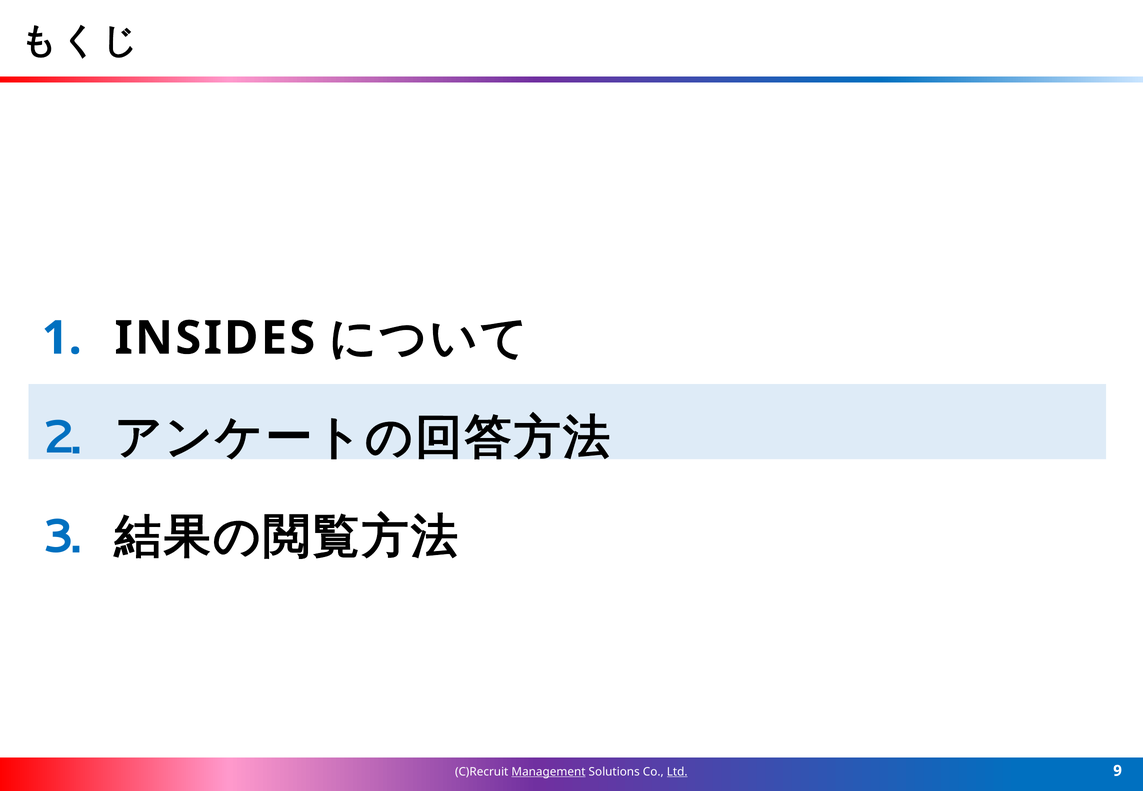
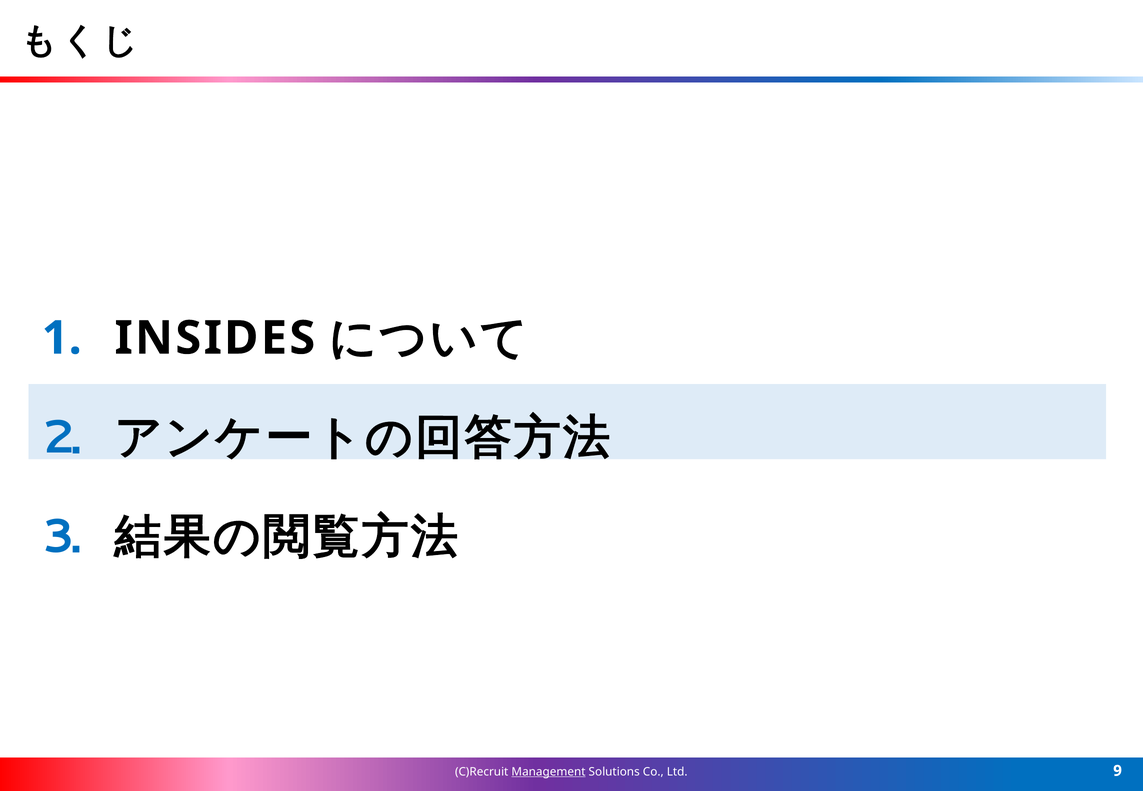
Ltd underline: present -> none (677, 772)
